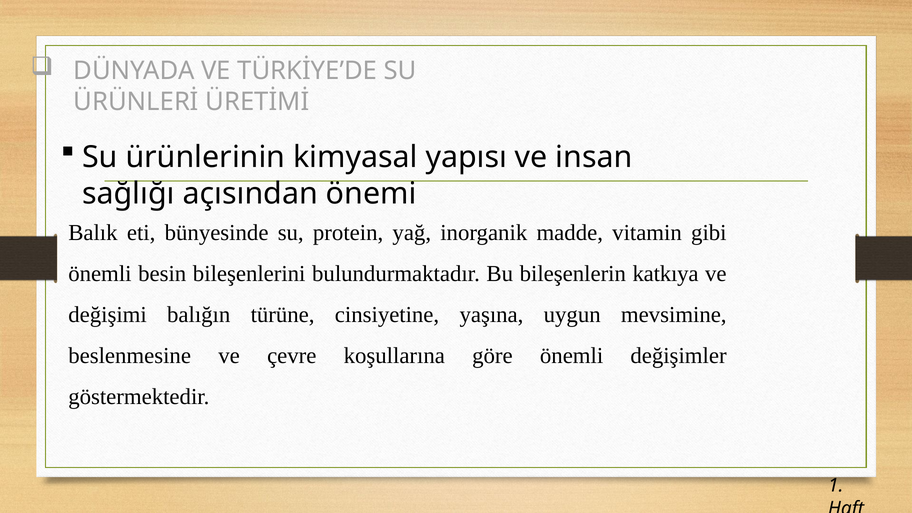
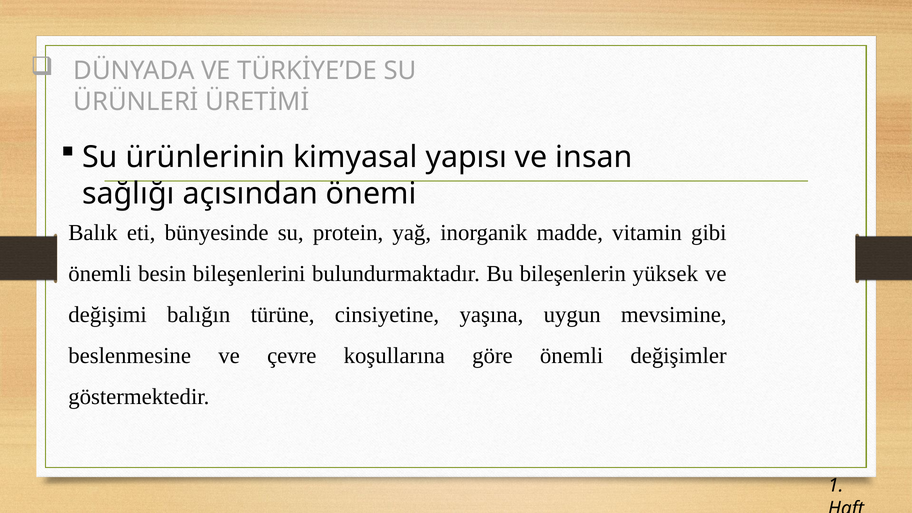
katkıya: katkıya -> yüksek (665, 274)
